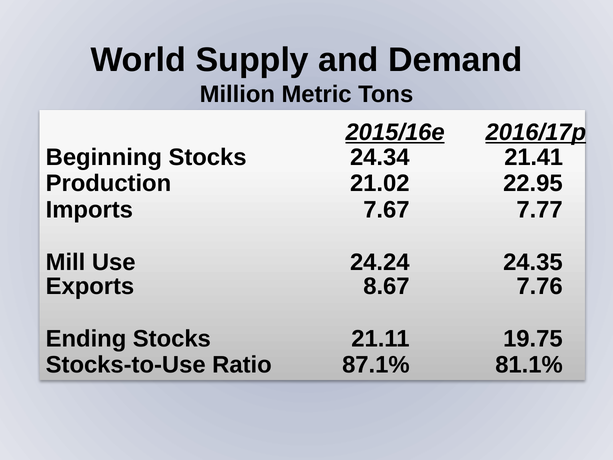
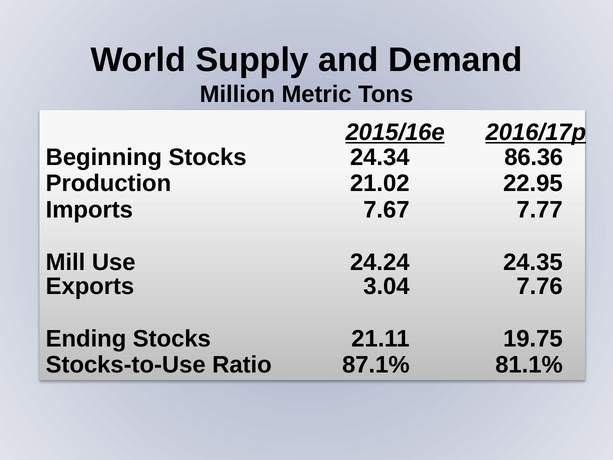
21.41: 21.41 -> 86.36 (534, 157)
8.67: 8.67 -> 3.04 (386, 286)
